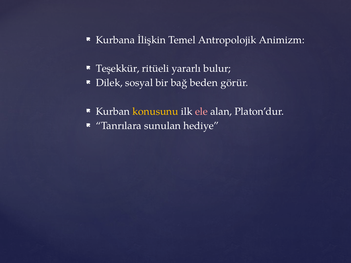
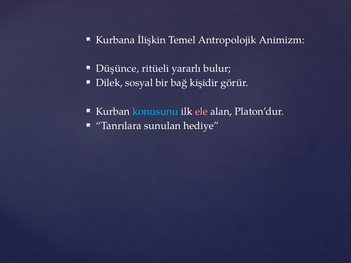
Teşekkür: Teşekkür -> Düşünce (118, 69)
beden: beden -> kişidir (204, 83)
konusunu colour: yellow -> light blue (155, 112)
